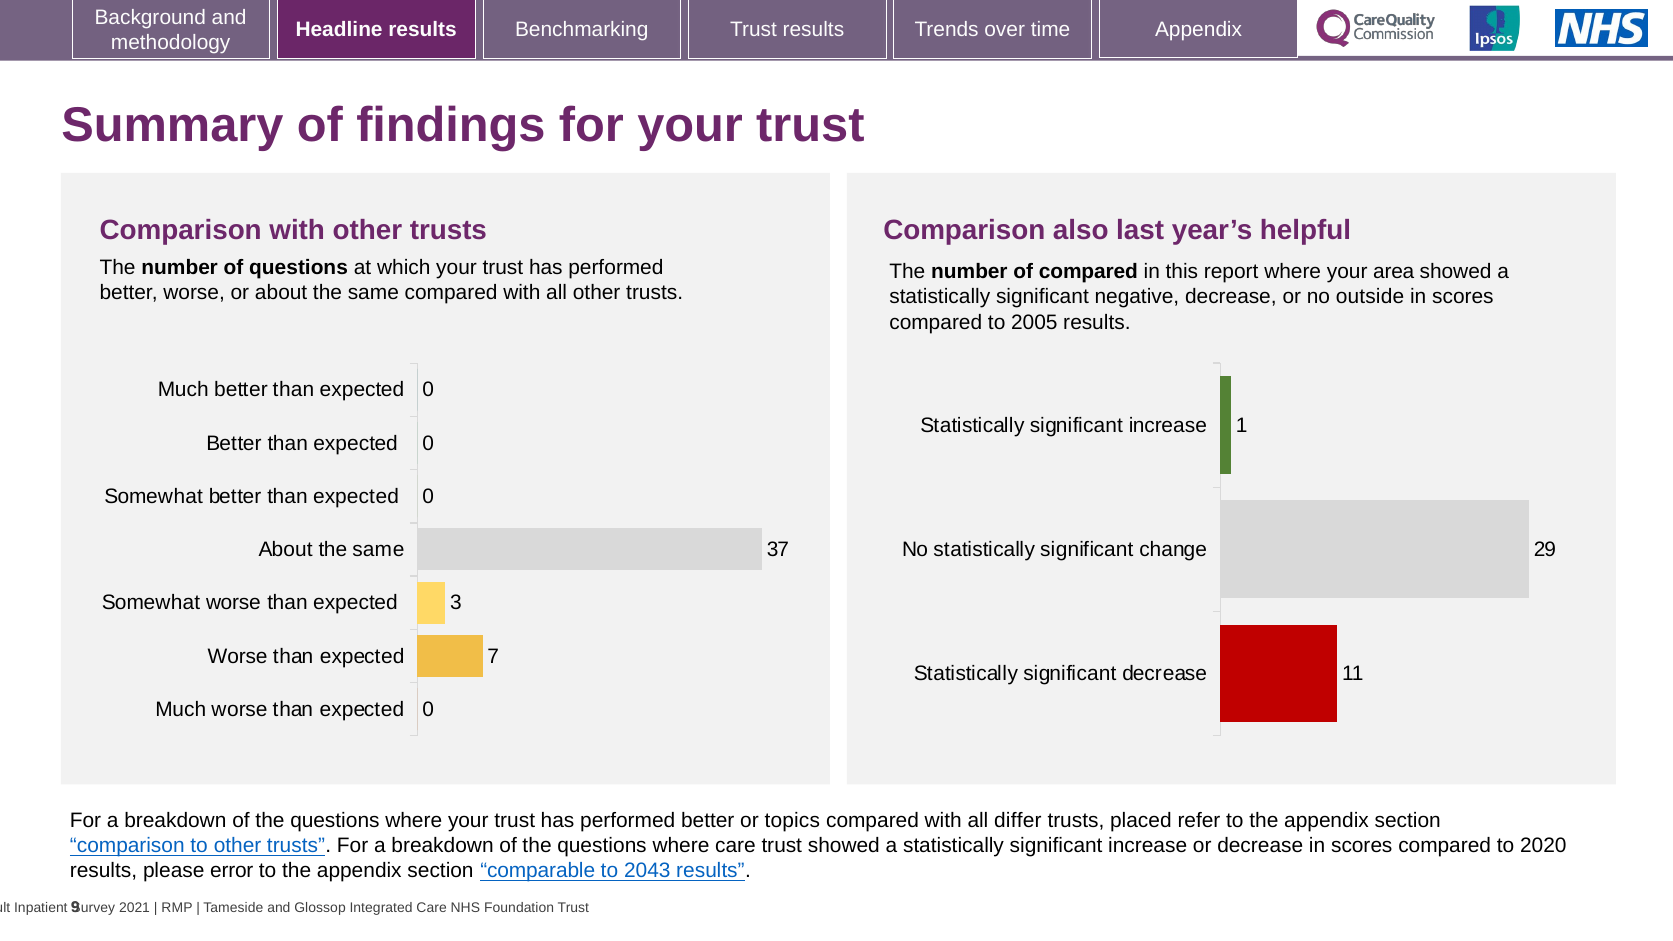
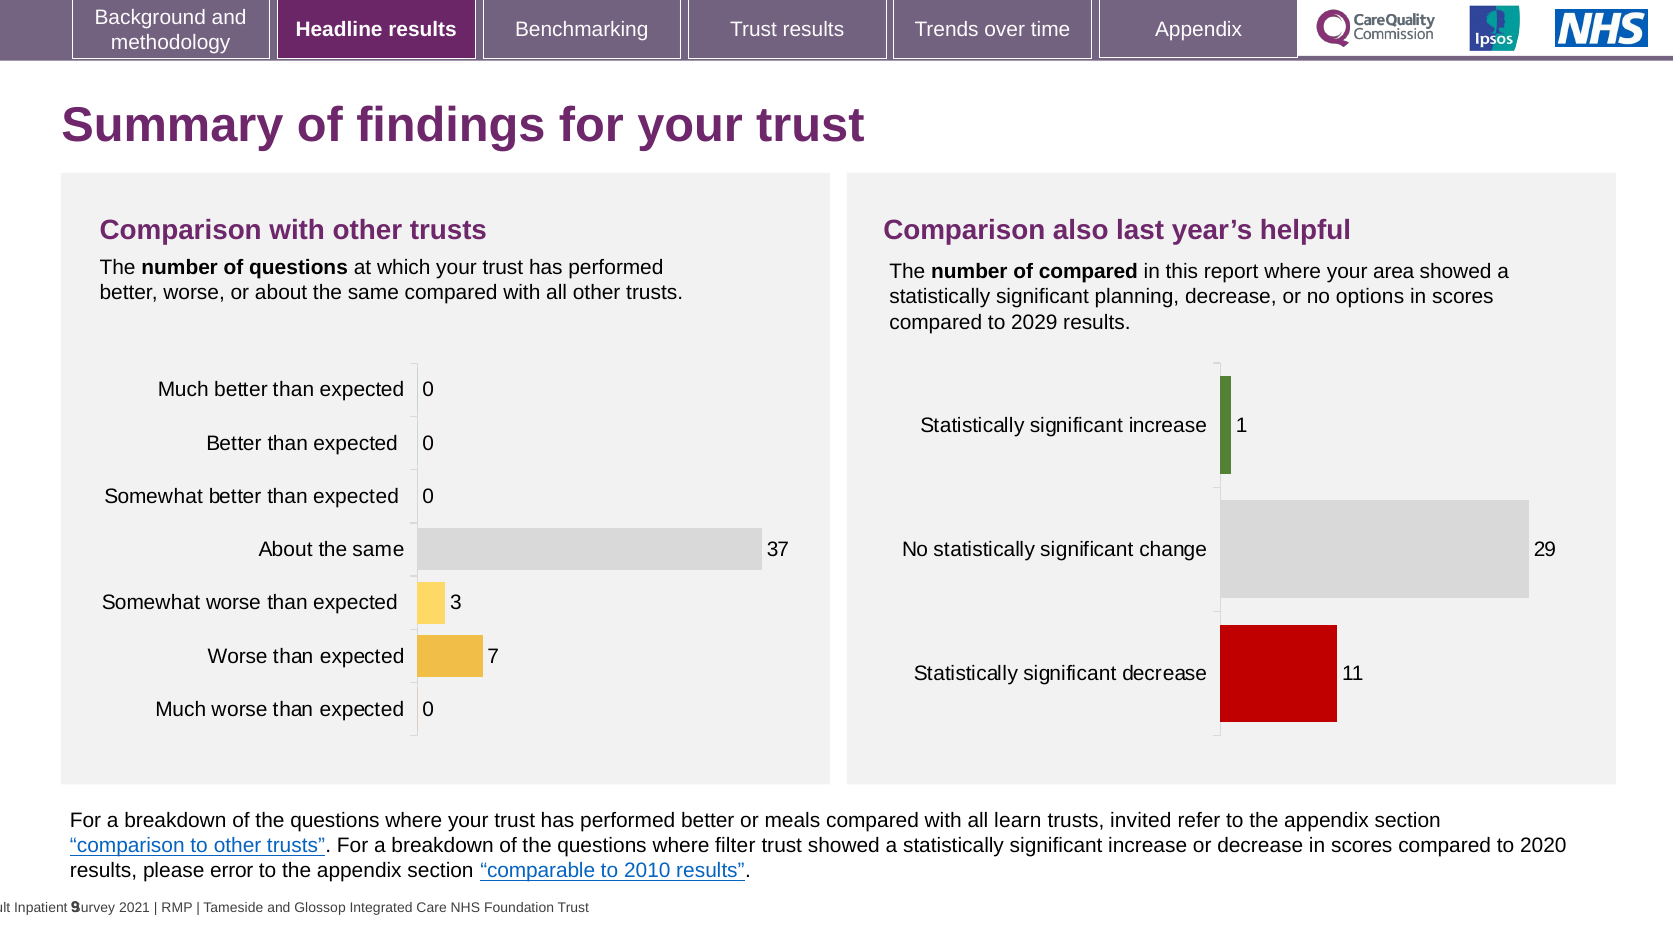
negative: negative -> planning (1137, 297)
outside: outside -> options (1370, 297)
2005: 2005 -> 2029 (1034, 322)
topics: topics -> meals (792, 821)
differ: differ -> learn (1018, 821)
placed: placed -> invited (1141, 821)
where care: care -> filter (735, 846)
2043: 2043 -> 2010 (647, 871)
